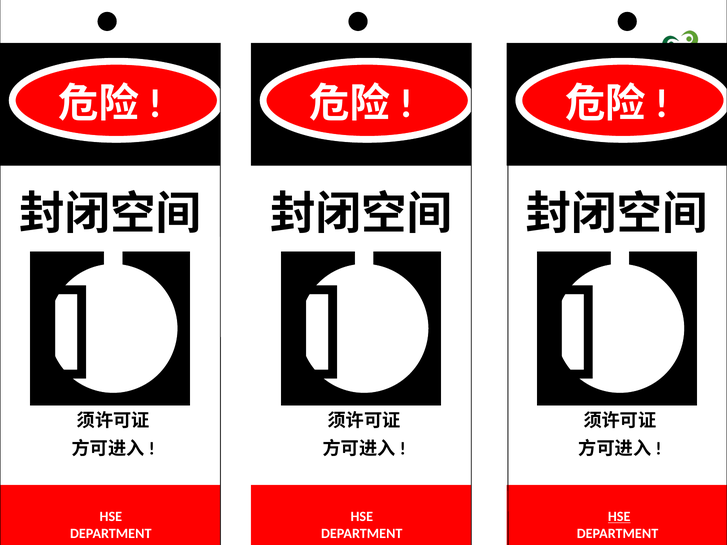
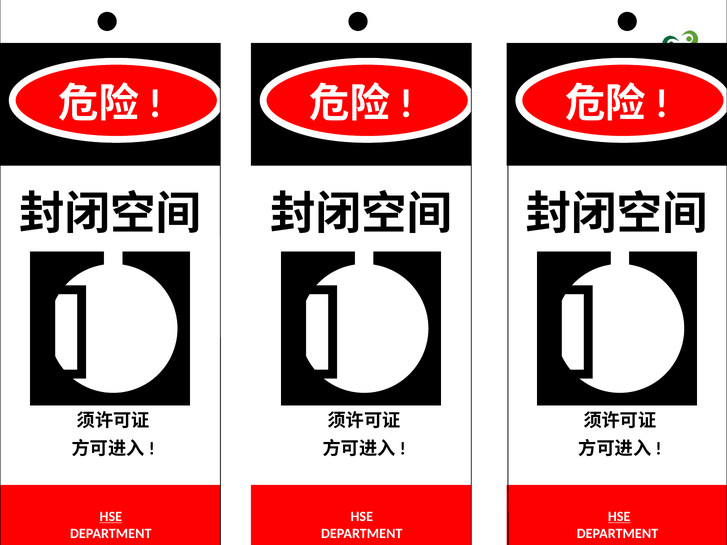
HSE underline: none -> present (111, 517)
